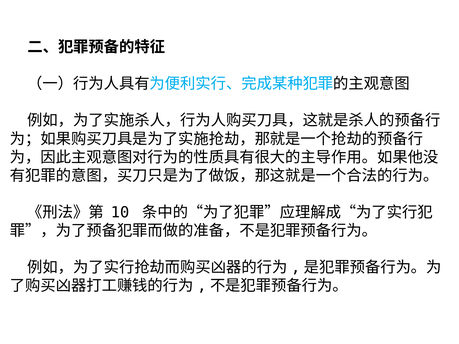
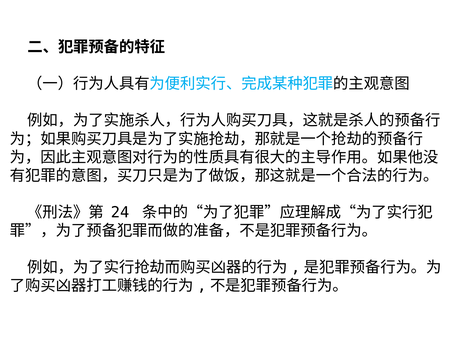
10: 10 -> 24 (120, 213)
